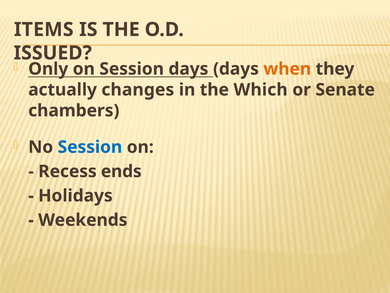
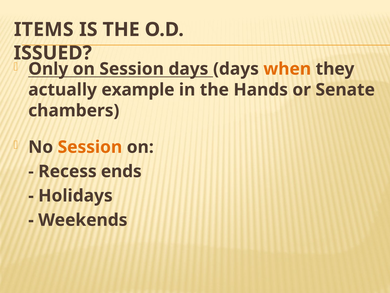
changes: changes -> example (138, 90)
Which: Which -> Hands (261, 90)
Session colour: blue -> orange (90, 147)
